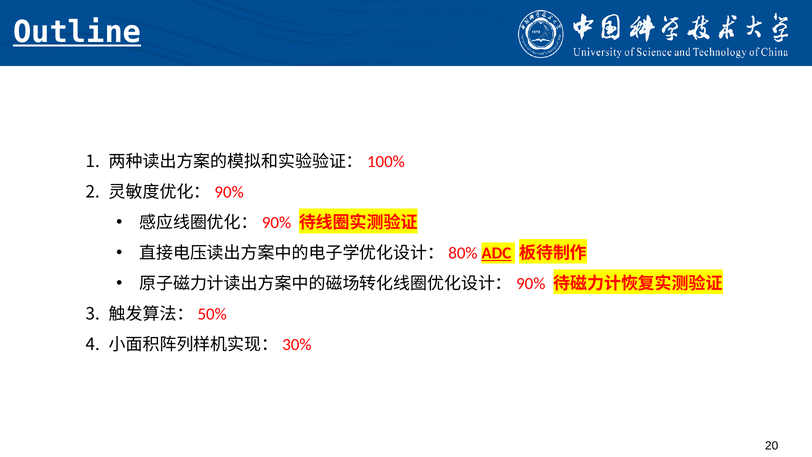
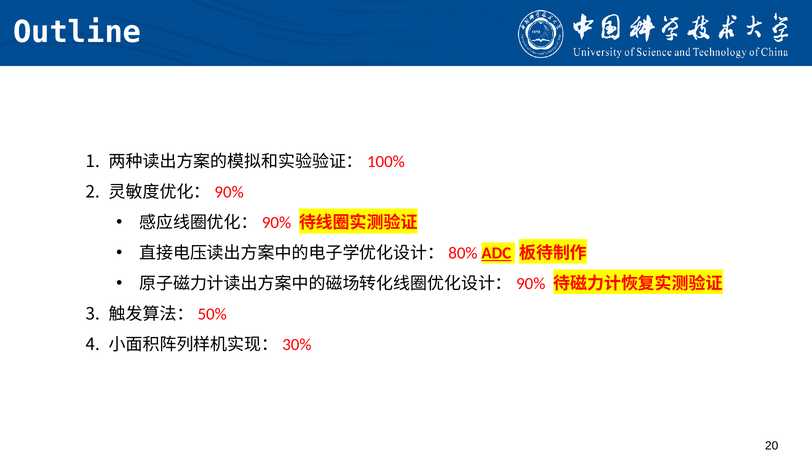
Outline underline: present -> none (77, 32)
